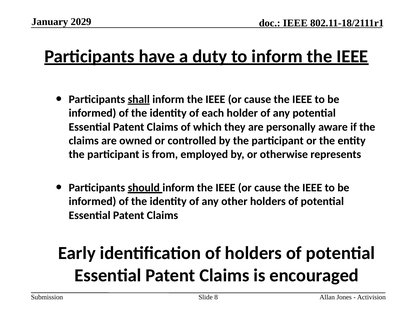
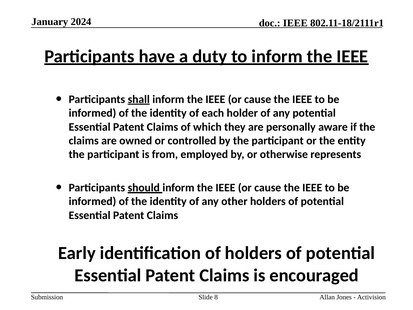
2029: 2029 -> 2024 (81, 22)
